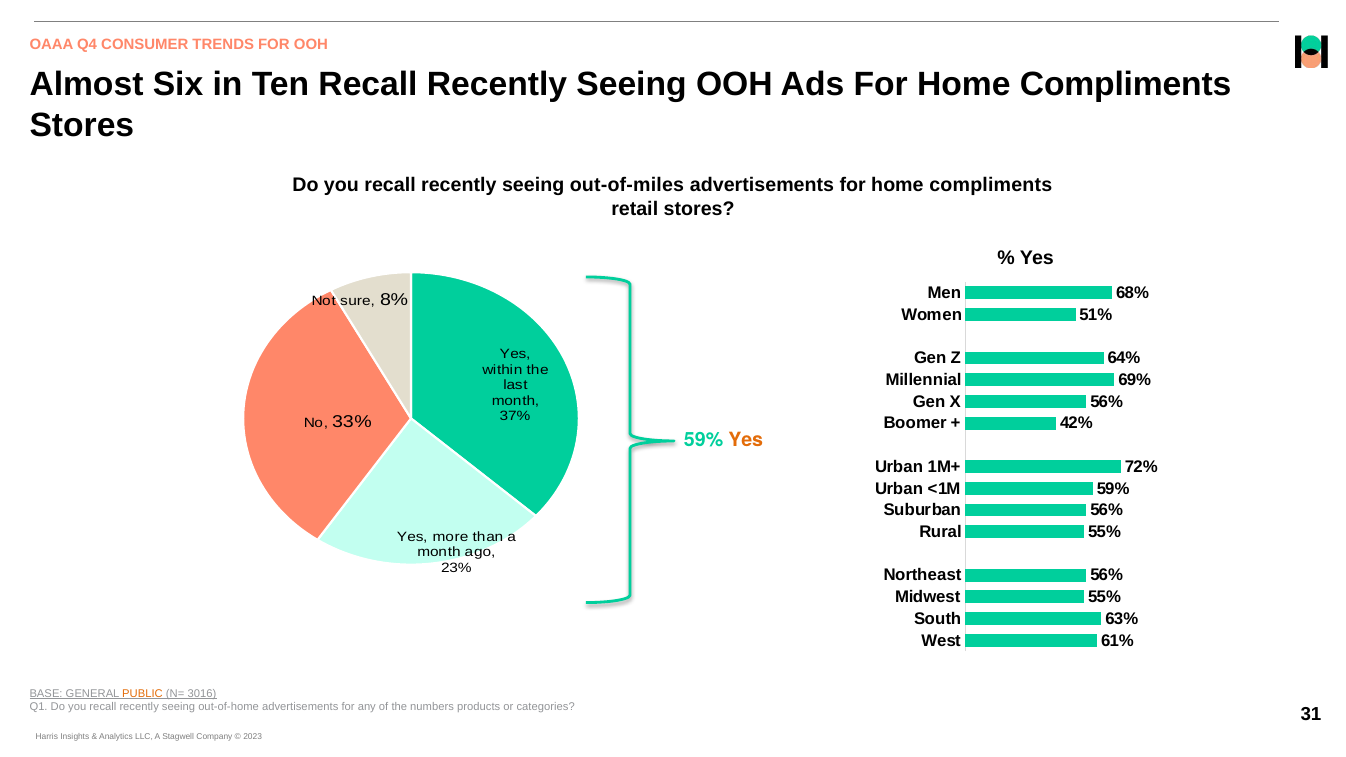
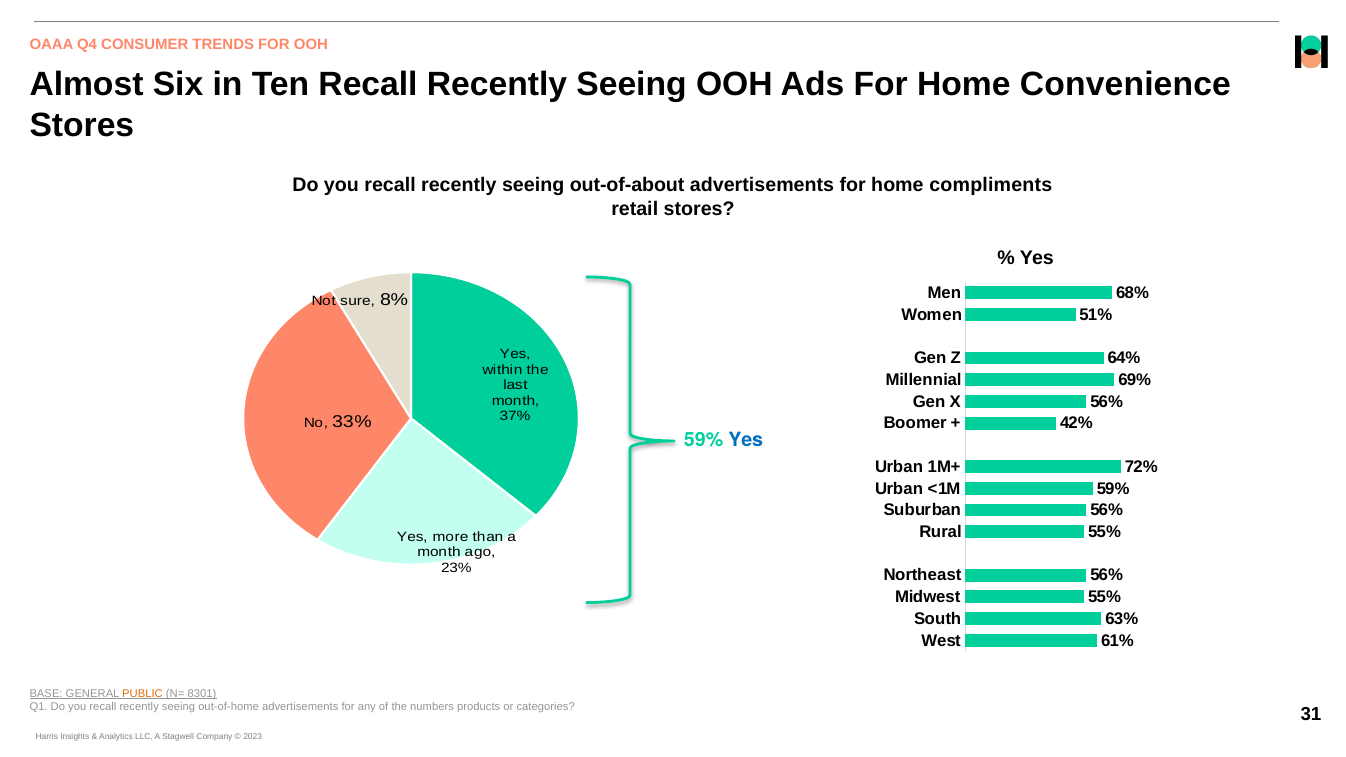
Ads For Home Compliments: Compliments -> Convenience (1125, 85)
out-of-miles: out-of-miles -> out-of-about (627, 185)
Yes colour: orange -> blue (746, 440)
3016: 3016 -> 8301 (202, 693)
